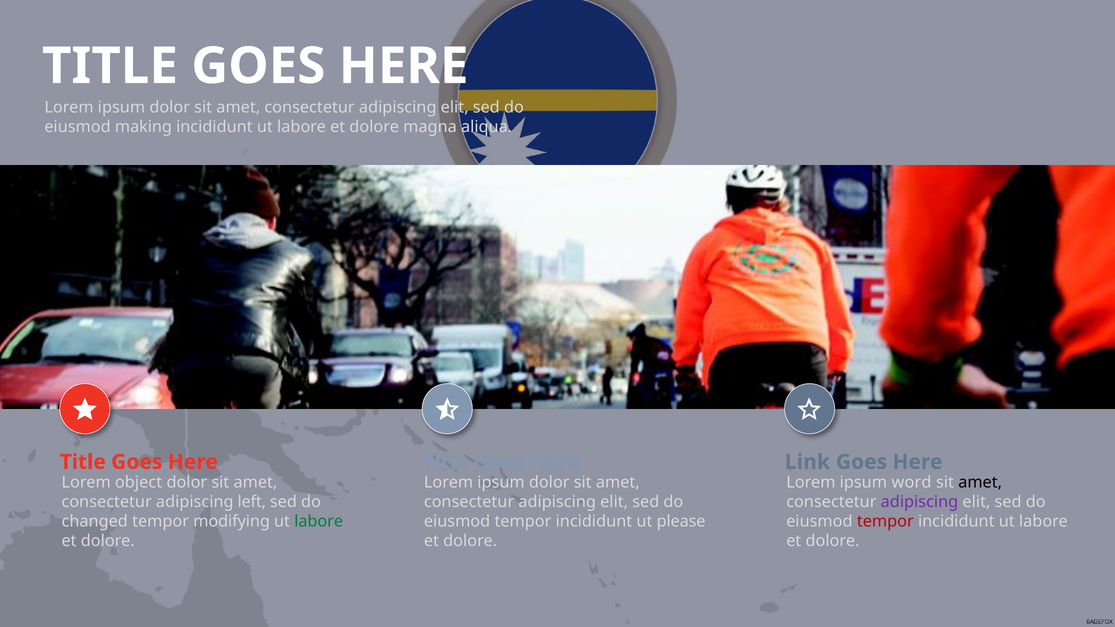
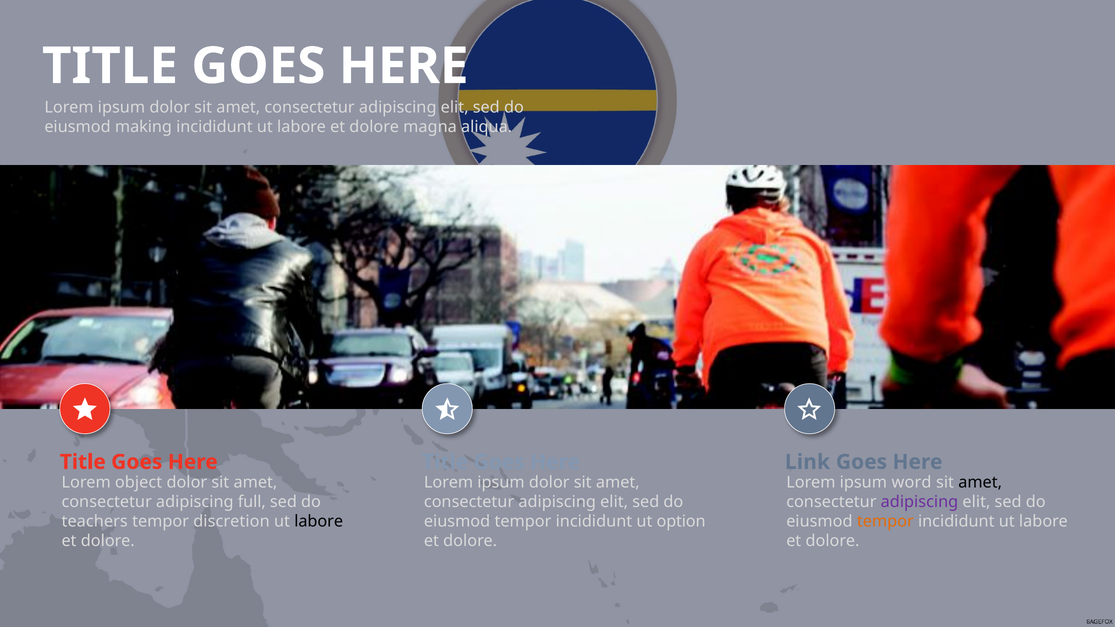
left: left -> full (252, 502)
changed: changed -> teachers (95, 521)
modifying: modifying -> discretion (231, 521)
labore colour: green -> black (319, 521)
please: please -> option (681, 521)
tempor colour: red -> orange (885, 521)
